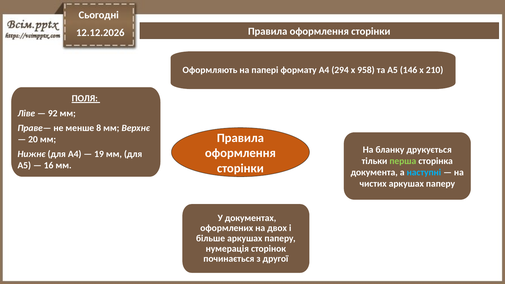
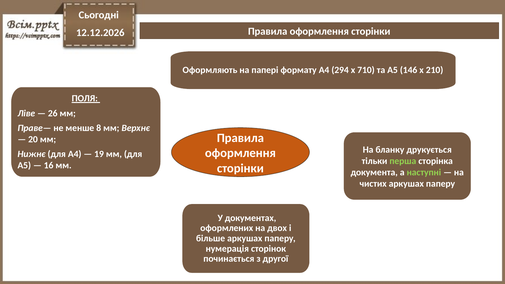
958: 958 -> 710 (366, 70)
92: 92 -> 26 (53, 113)
наступні colour: light blue -> light green (424, 172)
